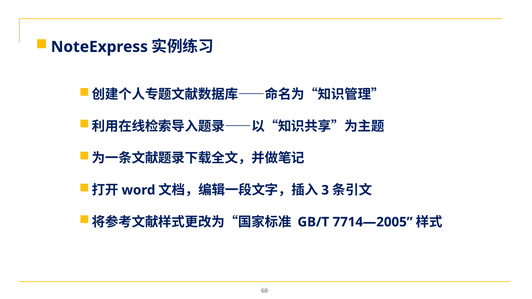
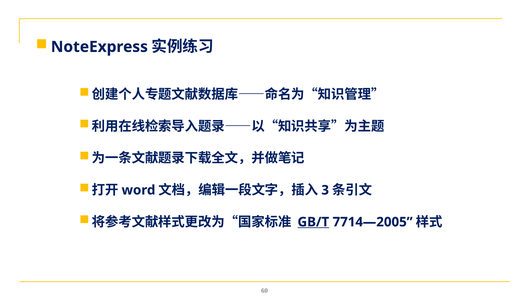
GB/T underline: none -> present (313, 222)
